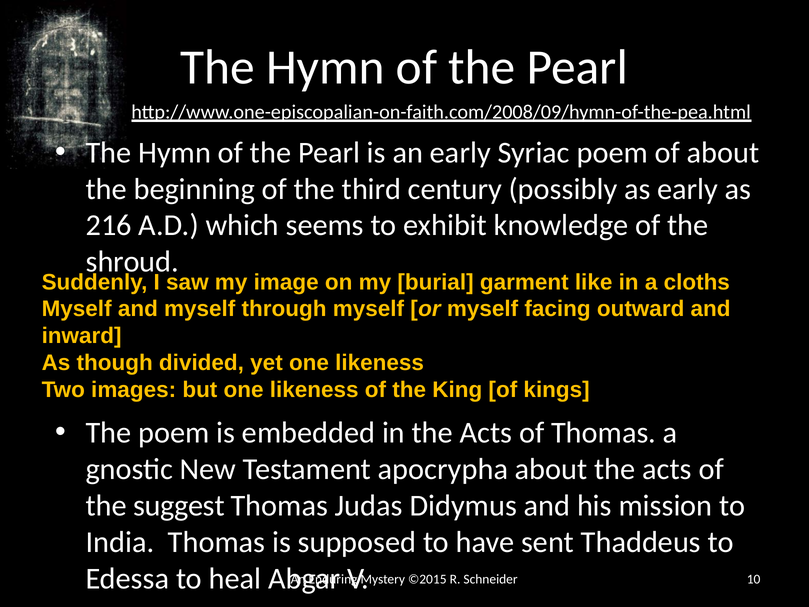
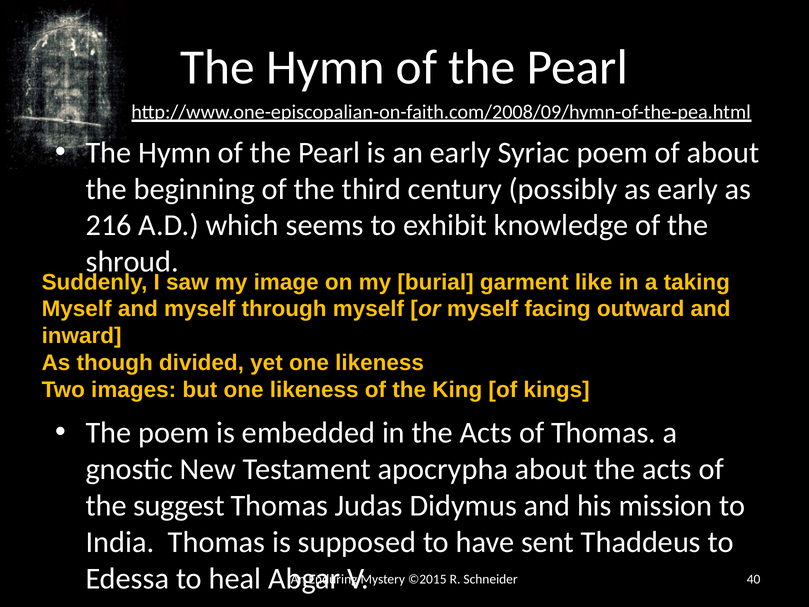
cloths: cloths -> taking (697, 282)
10: 10 -> 40 (754, 579)
